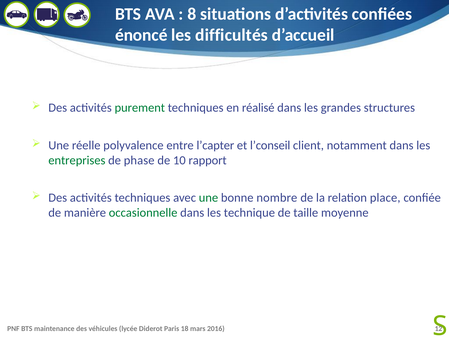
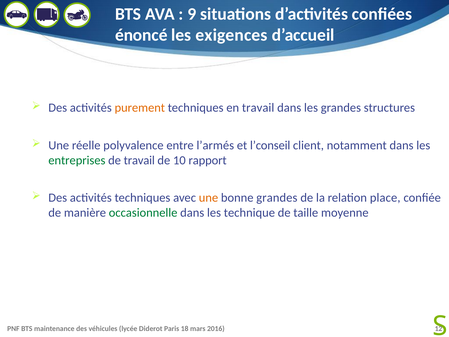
8: 8 -> 9 (192, 14)
difficultés: difficultés -> exigences (232, 35)
purement colour: green -> orange (140, 108)
en réalisé: réalisé -> travail (258, 108)
l’capter: l’capter -> l’armés (215, 145)
de phase: phase -> travail (139, 160)
une colour: green -> orange (208, 198)
bonne nombre: nombre -> grandes (277, 198)
